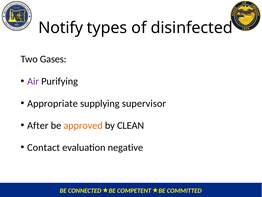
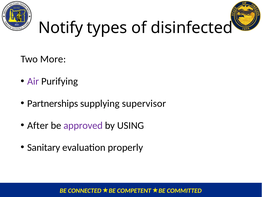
Gases: Gases -> More (53, 59)
Appropriate: Appropriate -> Partnerships (53, 103)
approved colour: orange -> purple (83, 125)
CLEAN: CLEAN -> USING (131, 125)
Contact: Contact -> Sanitary (44, 147)
negative: negative -> properly (125, 147)
